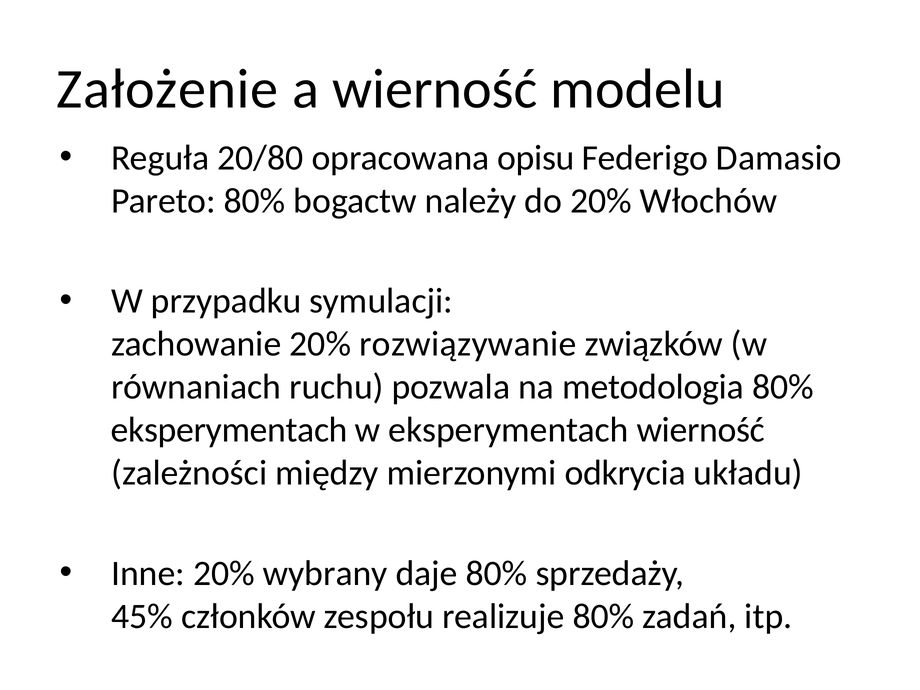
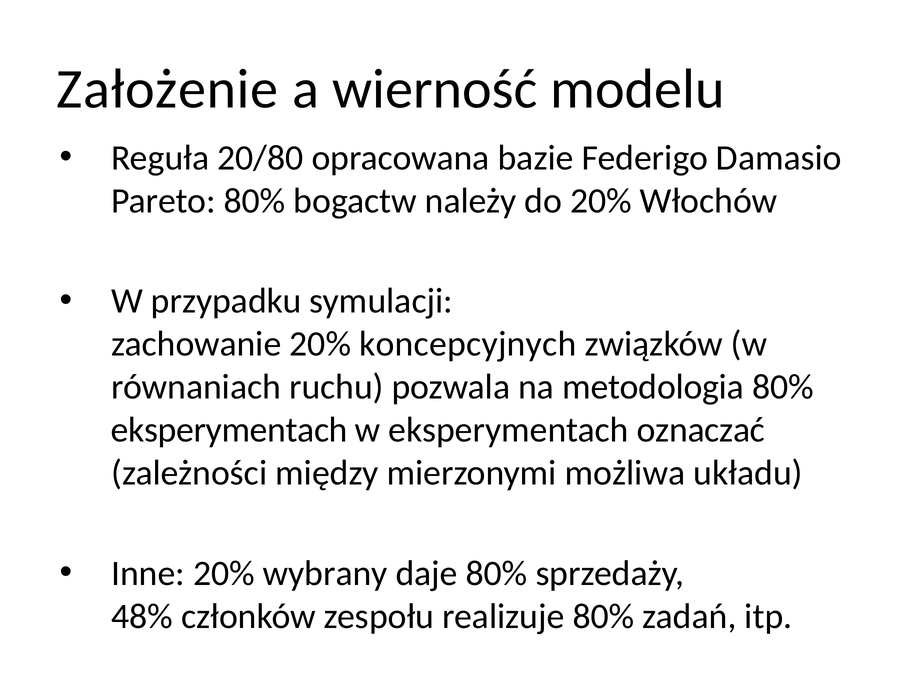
opisu: opisu -> bazie (536, 158)
rozwiązywanie: rozwiązywanie -> koncepcyjnych (468, 344)
eksperymentach wierność: wierność -> oznaczać (701, 430)
odkrycia: odkrycia -> możliwa (625, 473)
45%: 45% -> 48% (142, 616)
